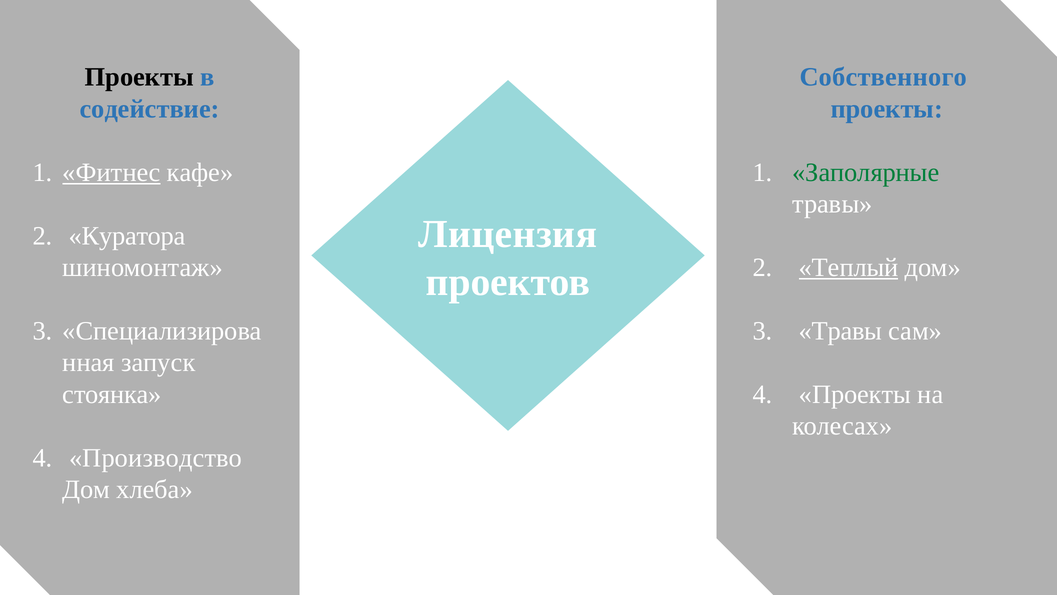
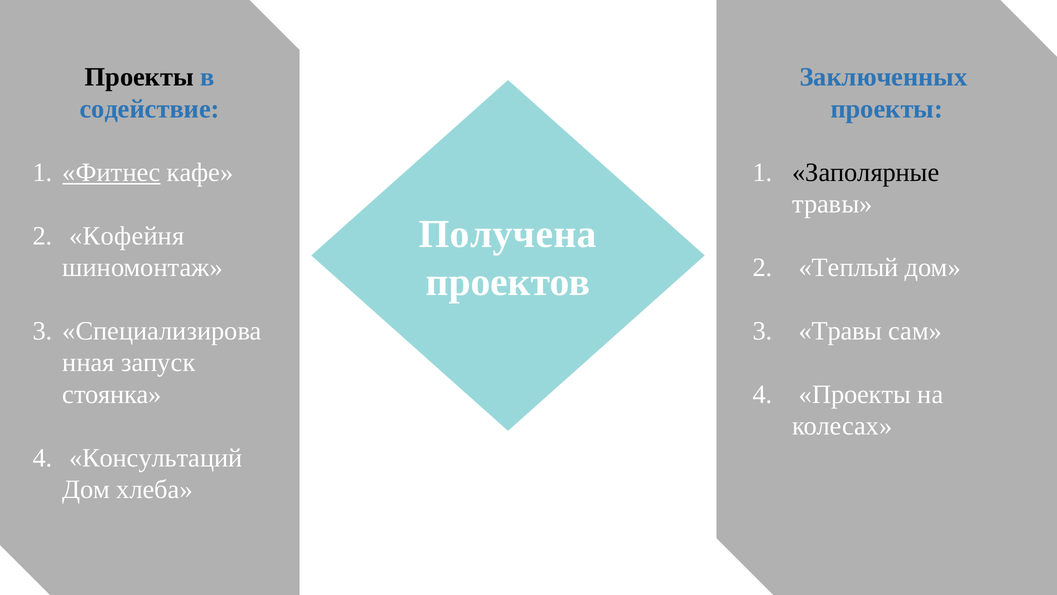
Собственного: Собственного -> Заключенных (883, 77)
Заполярные colour: green -> black (866, 172)
Лицензия: Лицензия -> Получена (508, 234)
Куратора: Куратора -> Кофейня (127, 236)
Теплый underline: present -> none (849, 267)
Производство: Производство -> Консультаций (156, 458)
